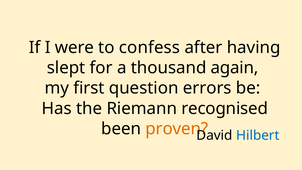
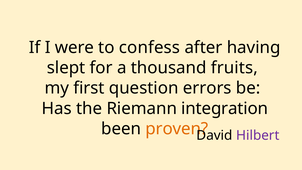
again: again -> fruits (234, 68)
recognised: recognised -> integration (225, 108)
Hilbert colour: blue -> purple (258, 135)
